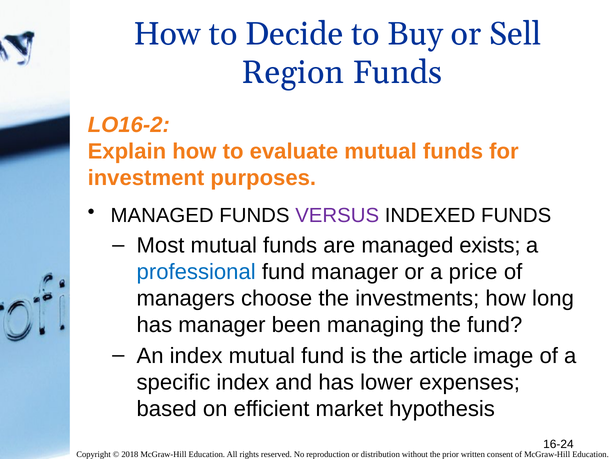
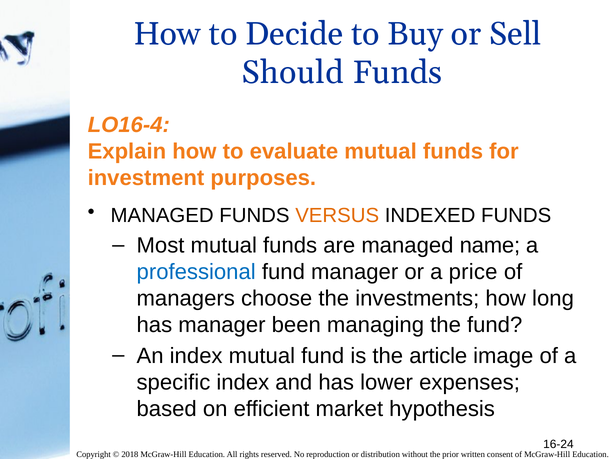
Region: Region -> Should (293, 73)
LO16-2: LO16-2 -> LO16-4 (129, 125)
VERSUS colour: purple -> orange (337, 215)
exists: exists -> name (490, 245)
